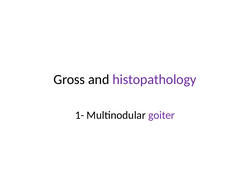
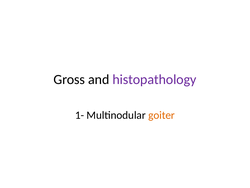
goiter colour: purple -> orange (162, 115)
